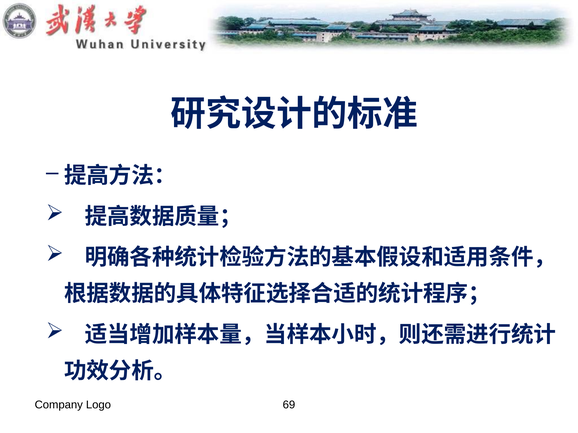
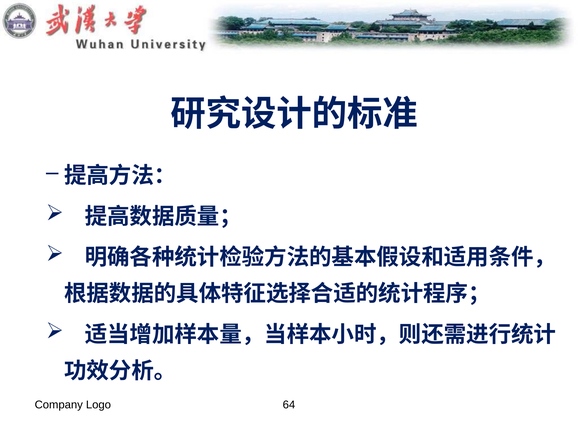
69: 69 -> 64 (289, 405)
